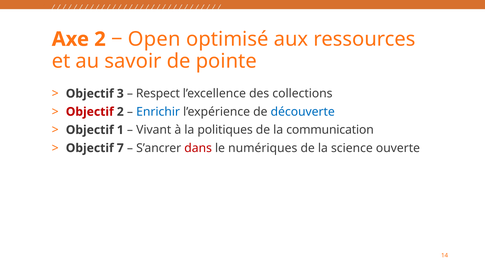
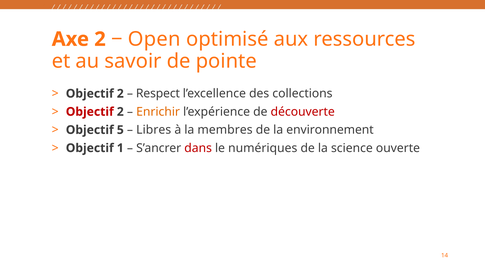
3: 3 -> 2 (120, 94)
Enrichir colour: blue -> orange (158, 112)
découverte colour: blue -> red (303, 112)
1: 1 -> 5 (120, 130)
Vivant: Vivant -> Libres (154, 130)
politiques: politiques -> membres (225, 130)
communication: communication -> environnement (330, 130)
7: 7 -> 1 (120, 148)
